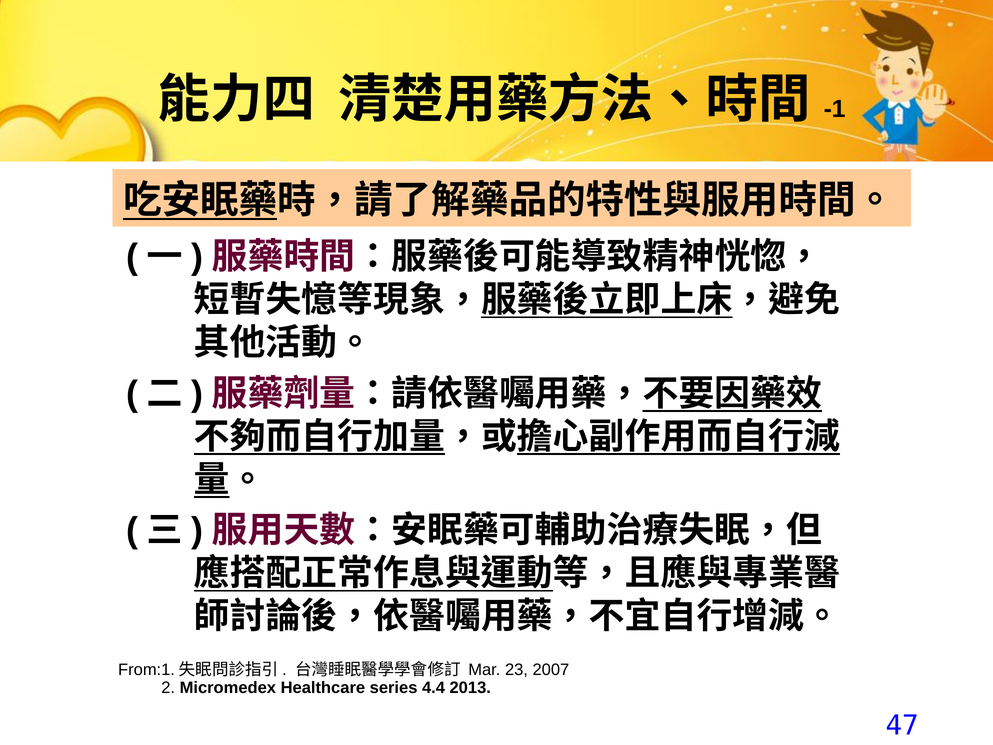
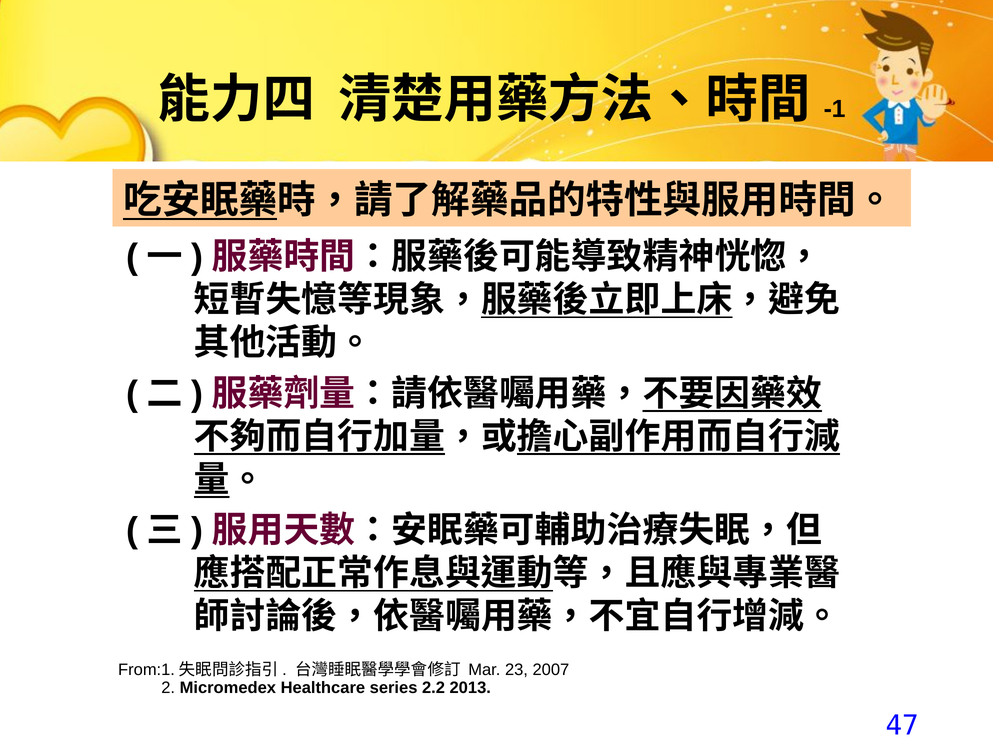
4.4: 4.4 -> 2.2 (433, 687)
